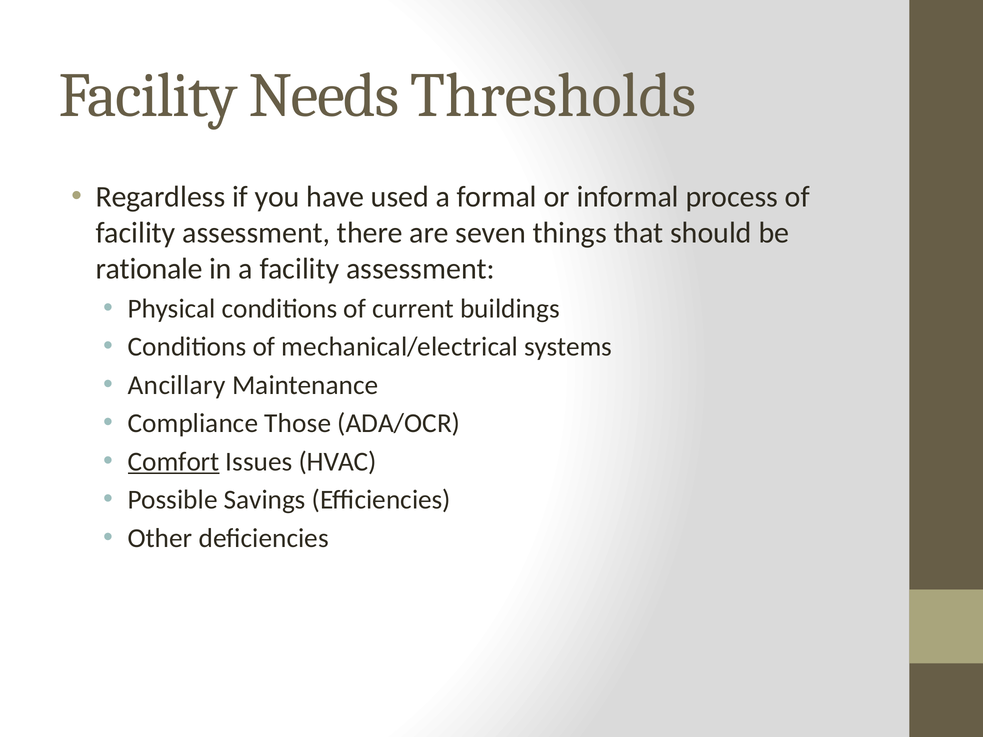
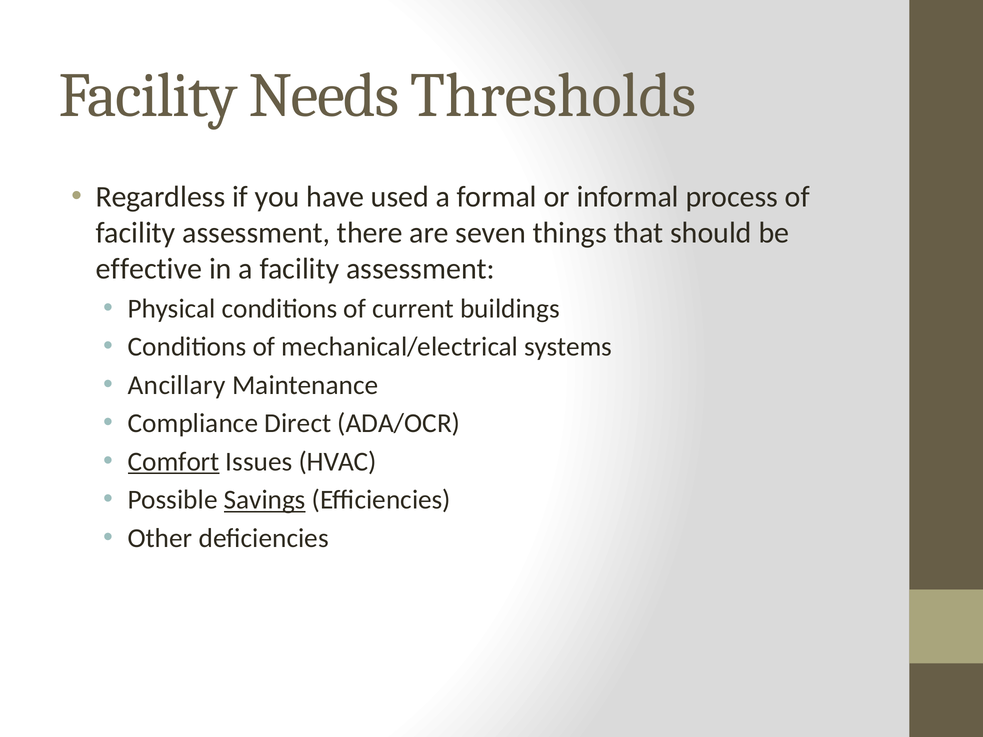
rationale: rationale -> effective (149, 269)
Those: Those -> Direct (298, 424)
Savings underline: none -> present (265, 500)
